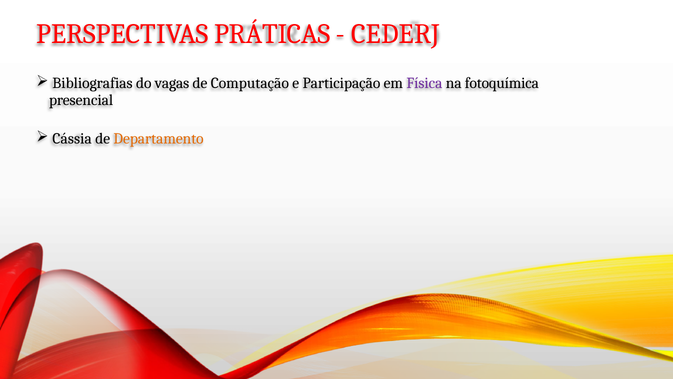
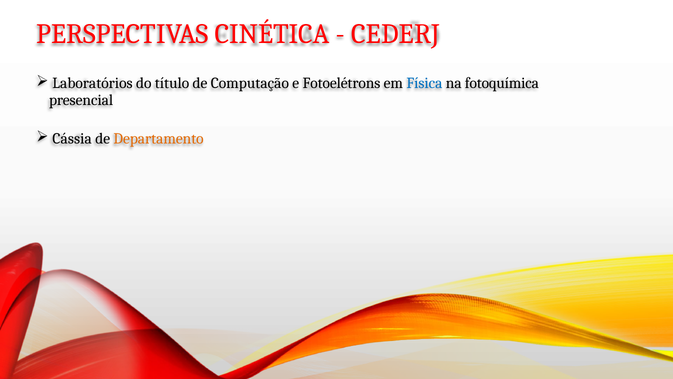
PRÁTICAS: PRÁTICAS -> CINÉTICA (272, 34)
Bibliografias: Bibliografias -> Laboratórios (93, 83)
vagas: vagas -> título (172, 83)
Participação: Participação -> Fotoelétrons (341, 83)
Física colour: purple -> blue (424, 83)
